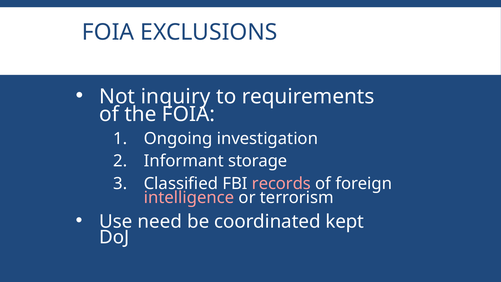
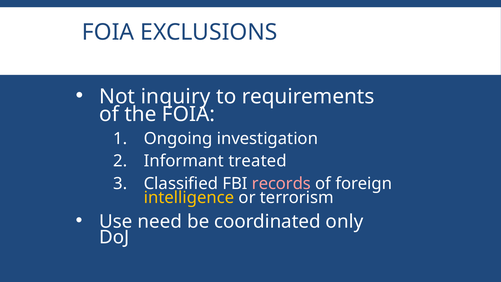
storage: storage -> treated (258, 161)
intelligence colour: pink -> yellow (189, 197)
kept: kept -> only (345, 222)
